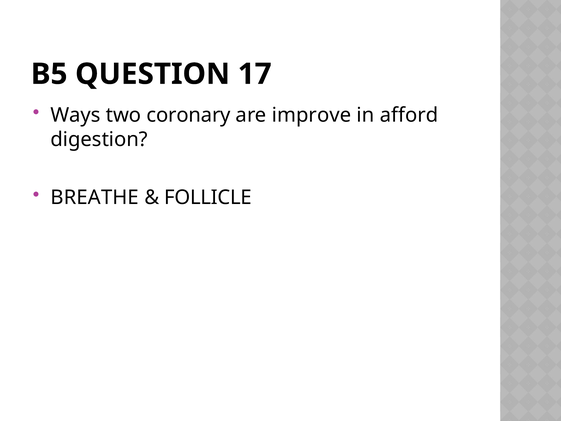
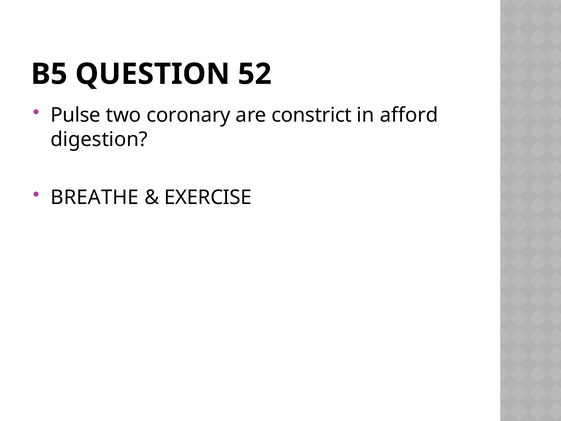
17: 17 -> 52 (255, 74)
Ways: Ways -> Pulse (76, 115)
improve: improve -> constrict (312, 115)
FOLLICLE: FOLLICLE -> EXERCISE (208, 197)
